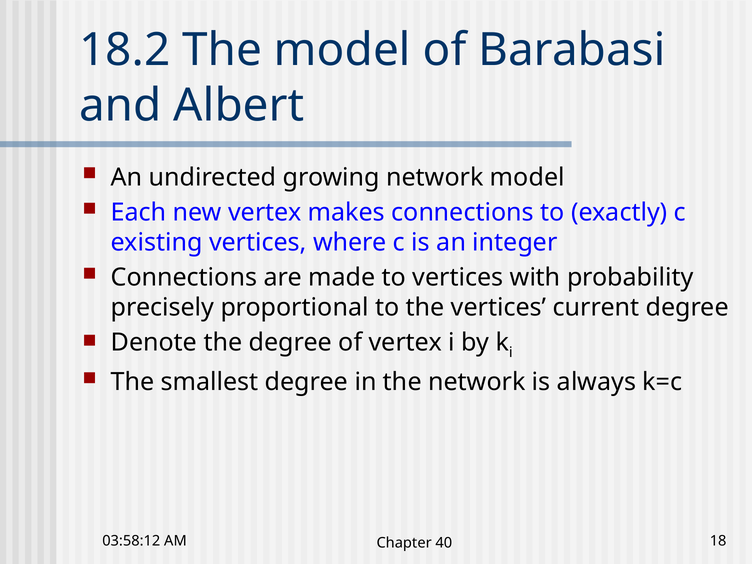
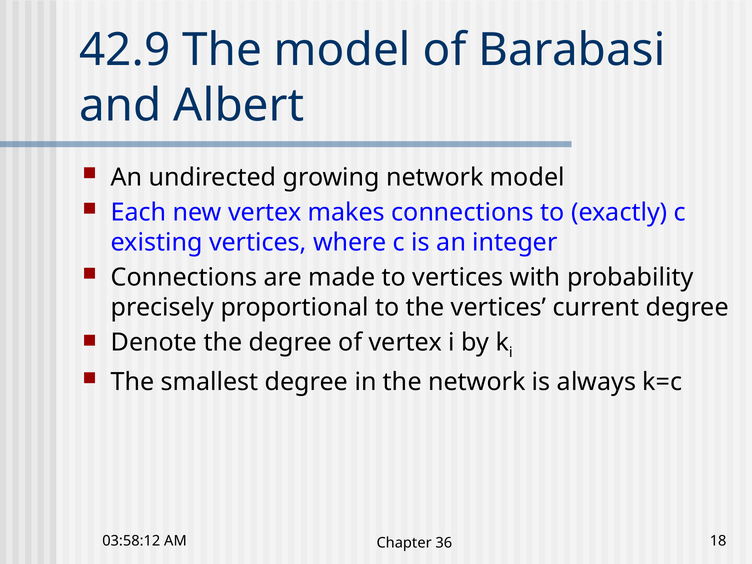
18.2: 18.2 -> 42.9 (125, 50)
40: 40 -> 36 (444, 543)
